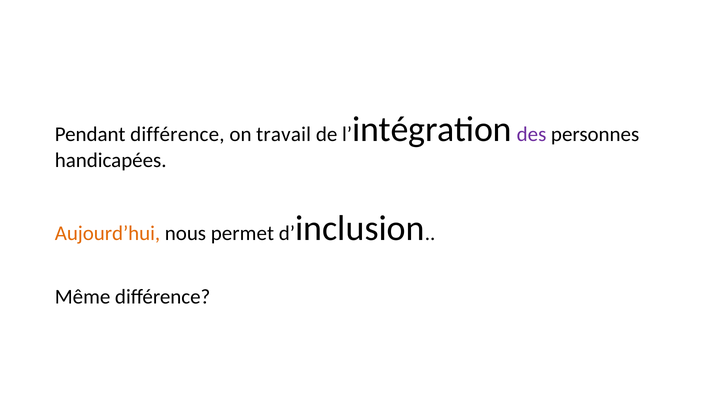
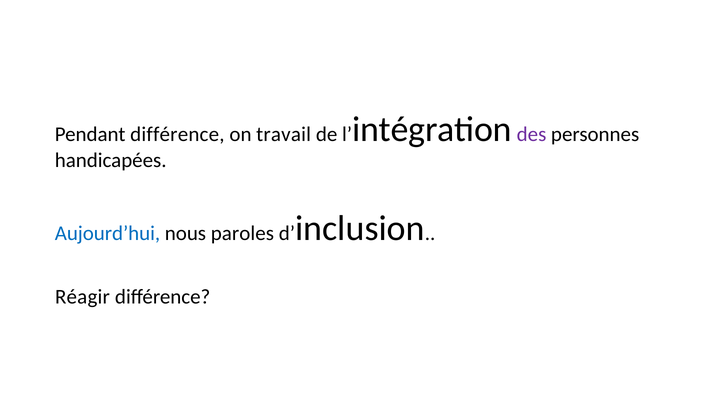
Aujourd’hui colour: orange -> blue (107, 234)
permet: permet -> paroles (242, 234)
Même: Même -> Réagir (82, 297)
